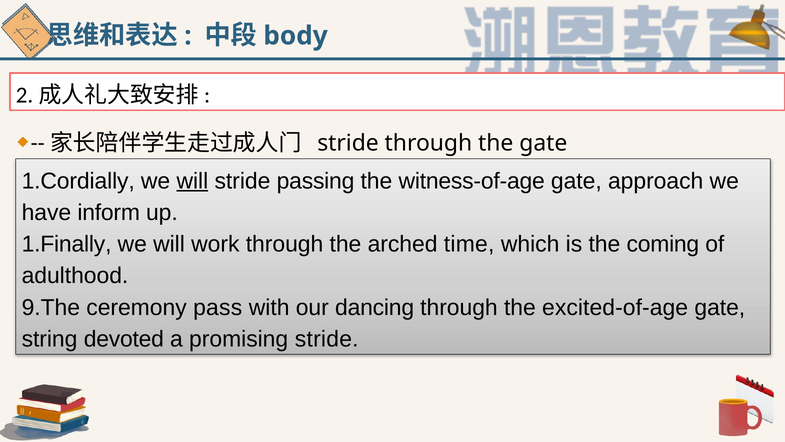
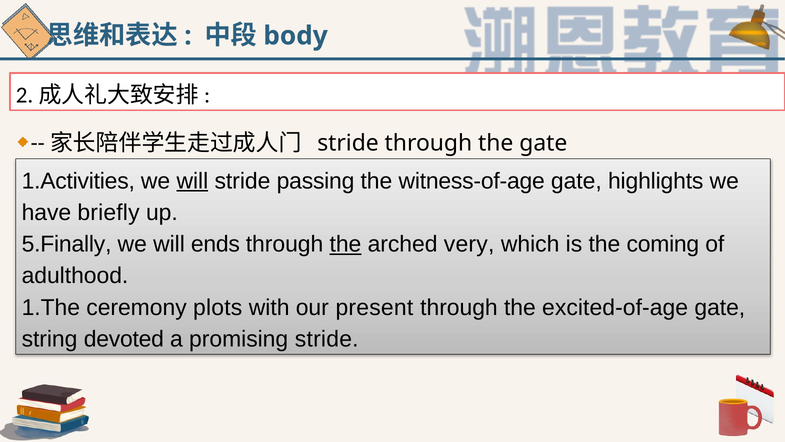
1.Cordially: 1.Cordially -> 1.Activities (78, 181)
approach: approach -> highlights (656, 181)
inform: inform -> briefly (109, 212)
1.Finally: 1.Finally -> 5.Finally (67, 244)
work: work -> ends (215, 244)
the underline: none -> present (345, 244)
time: time -> very (469, 244)
9.The: 9.The -> 1.The (51, 307)
pass: pass -> plots (218, 307)
dancing: dancing -> present (374, 307)
